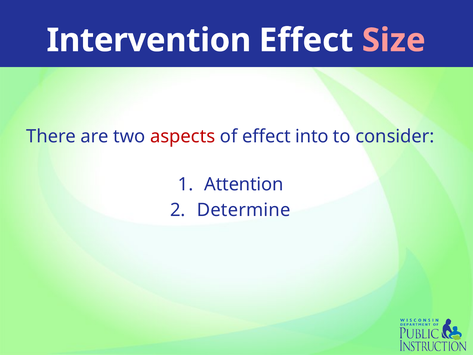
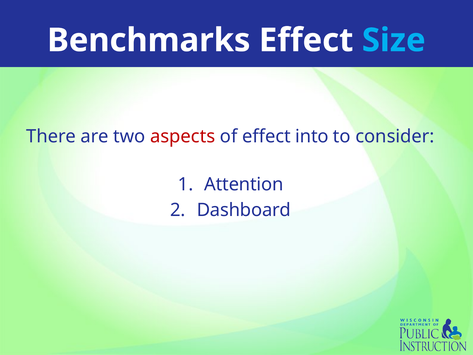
Intervention: Intervention -> Benchmarks (149, 40)
Size colour: pink -> light blue (394, 40)
Determine: Determine -> Dashboard (244, 210)
